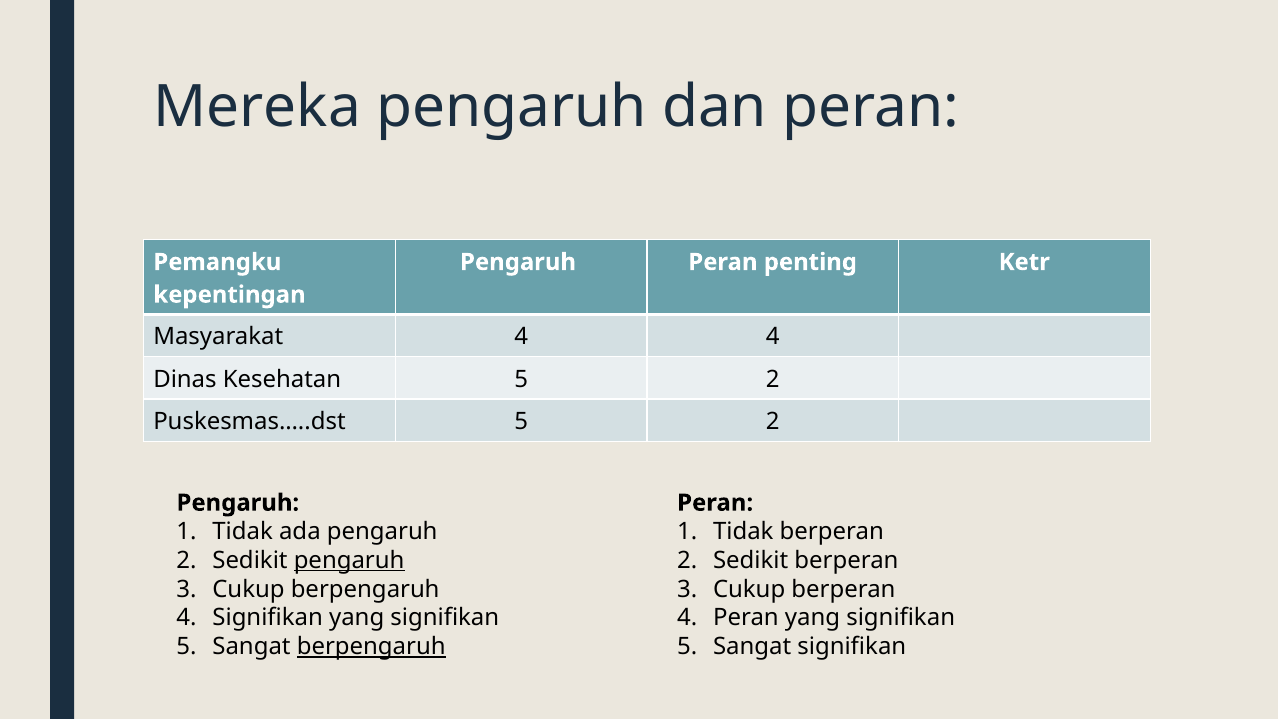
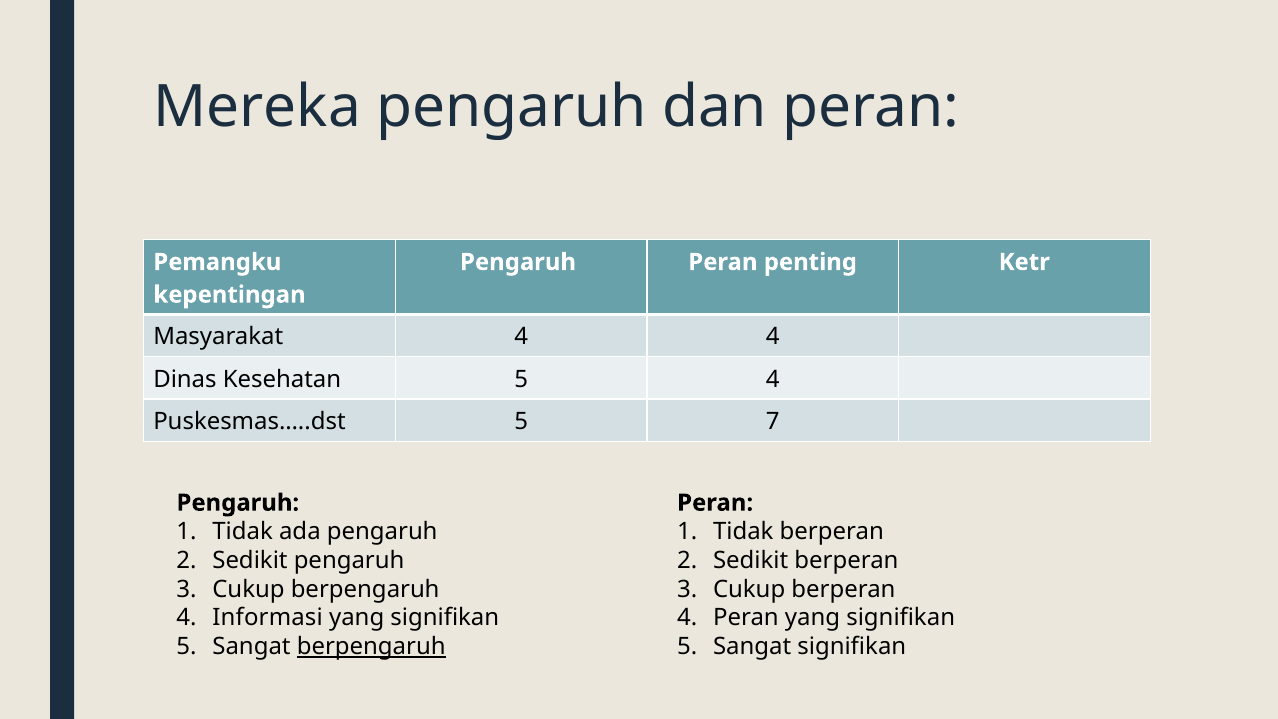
Kesehatan 5 2: 2 -> 4 (773, 379)
Puskesmas…..dst 5 2: 2 -> 7 (773, 421)
pengaruh underline: present -> none (349, 560)
4 Signifikan: Signifikan -> Informasi (268, 618)
